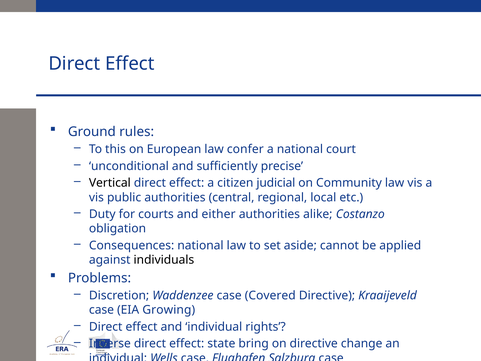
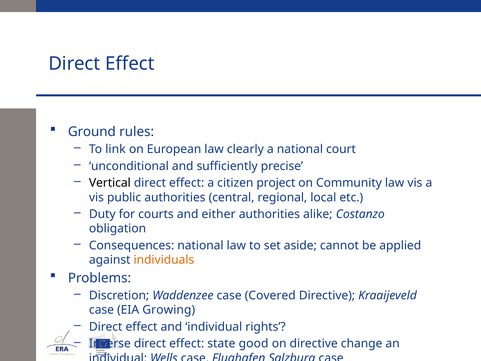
this: this -> link (115, 149)
confer: confer -> clearly (245, 149)
judicial: judicial -> project (276, 183)
individuals colour: black -> orange (164, 260)
bring: bring -> good (254, 343)
